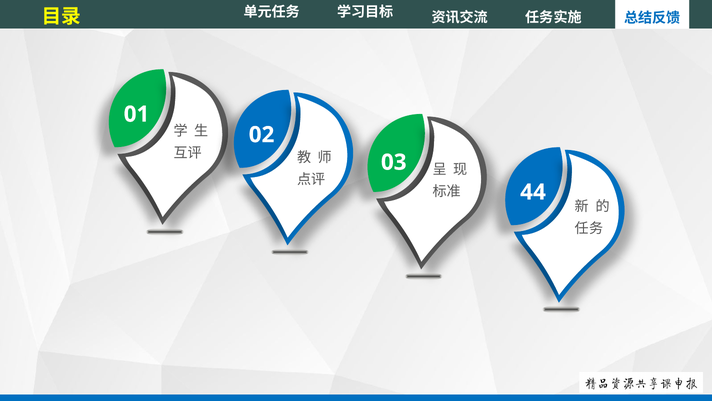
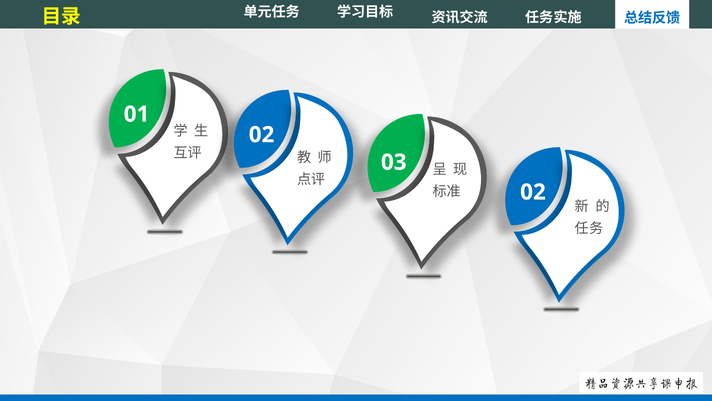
44: 44 -> 02 (533, 192)
